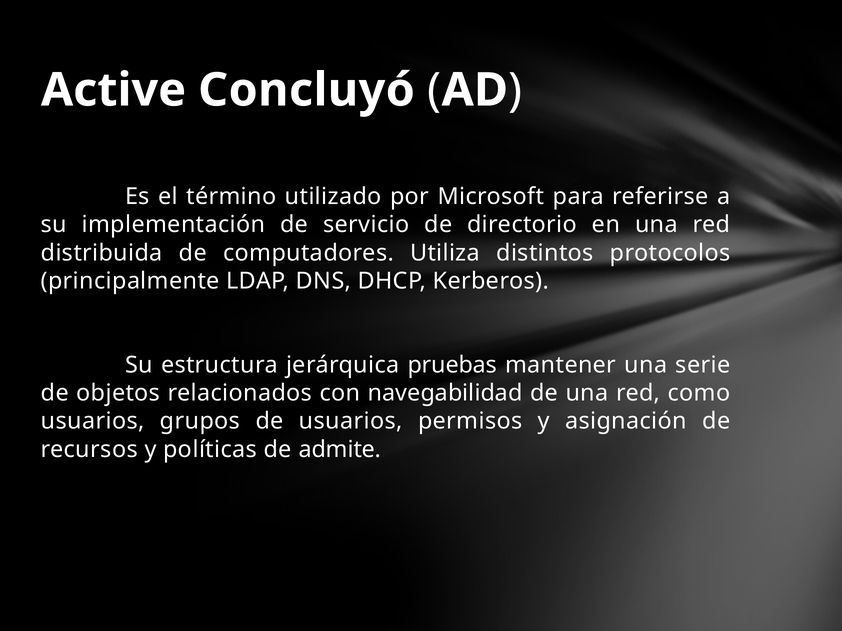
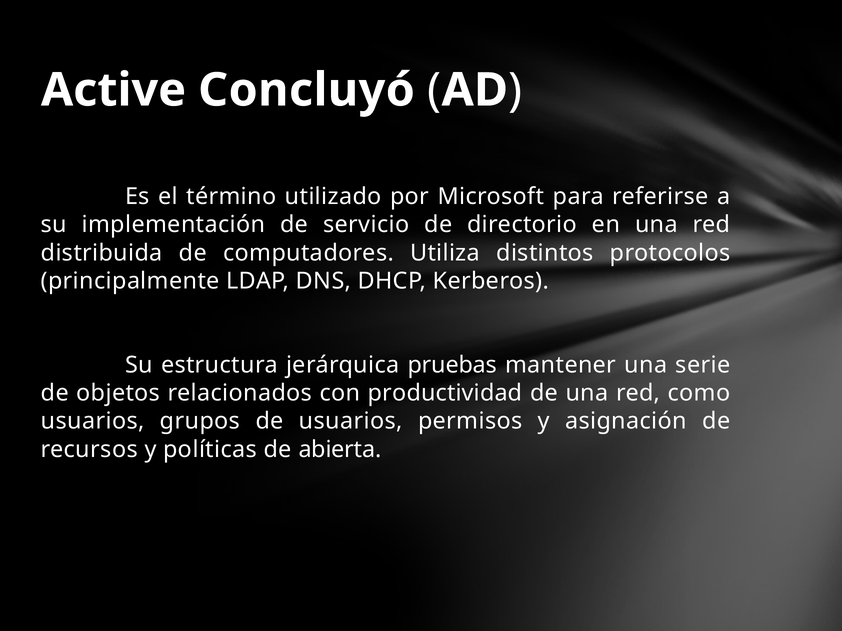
navegabilidad: navegabilidad -> productividad (445, 393)
admite: admite -> abierta (340, 450)
